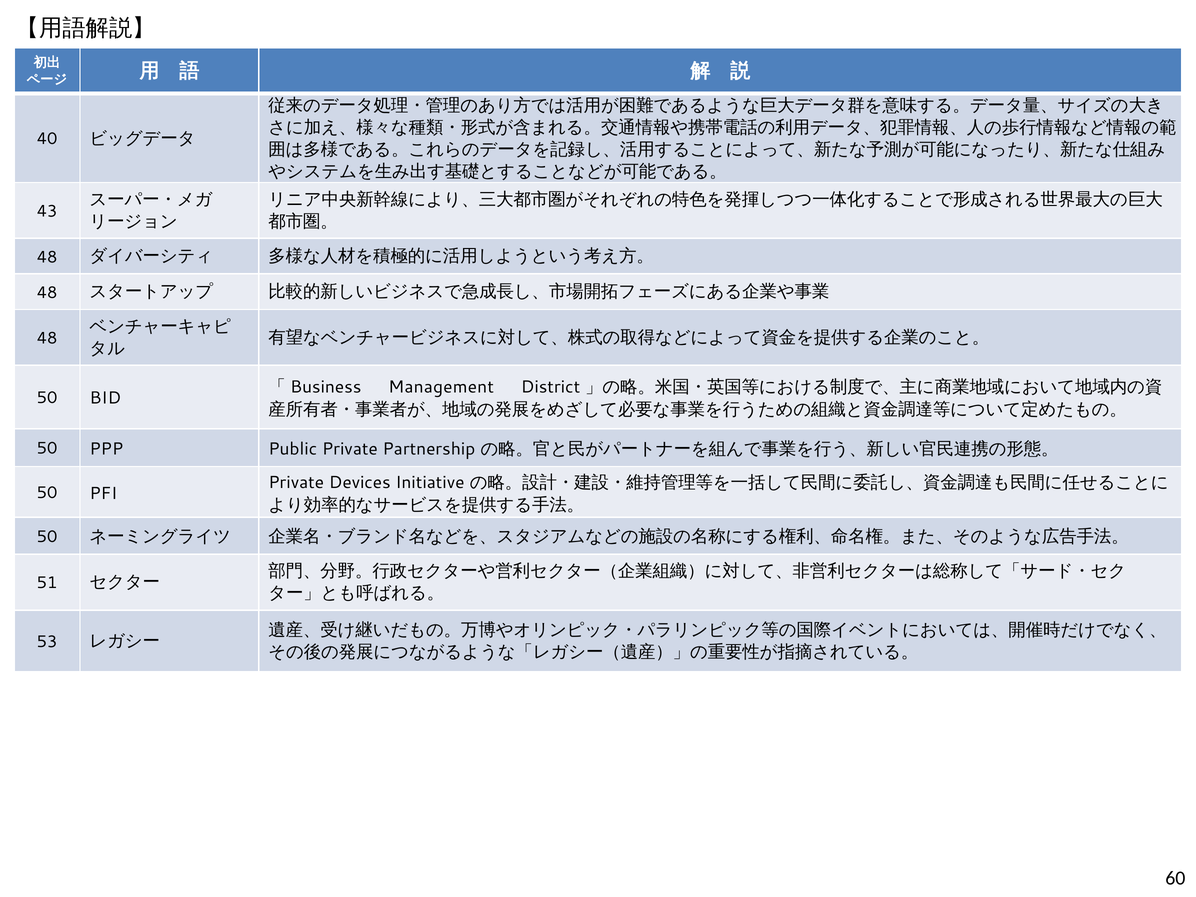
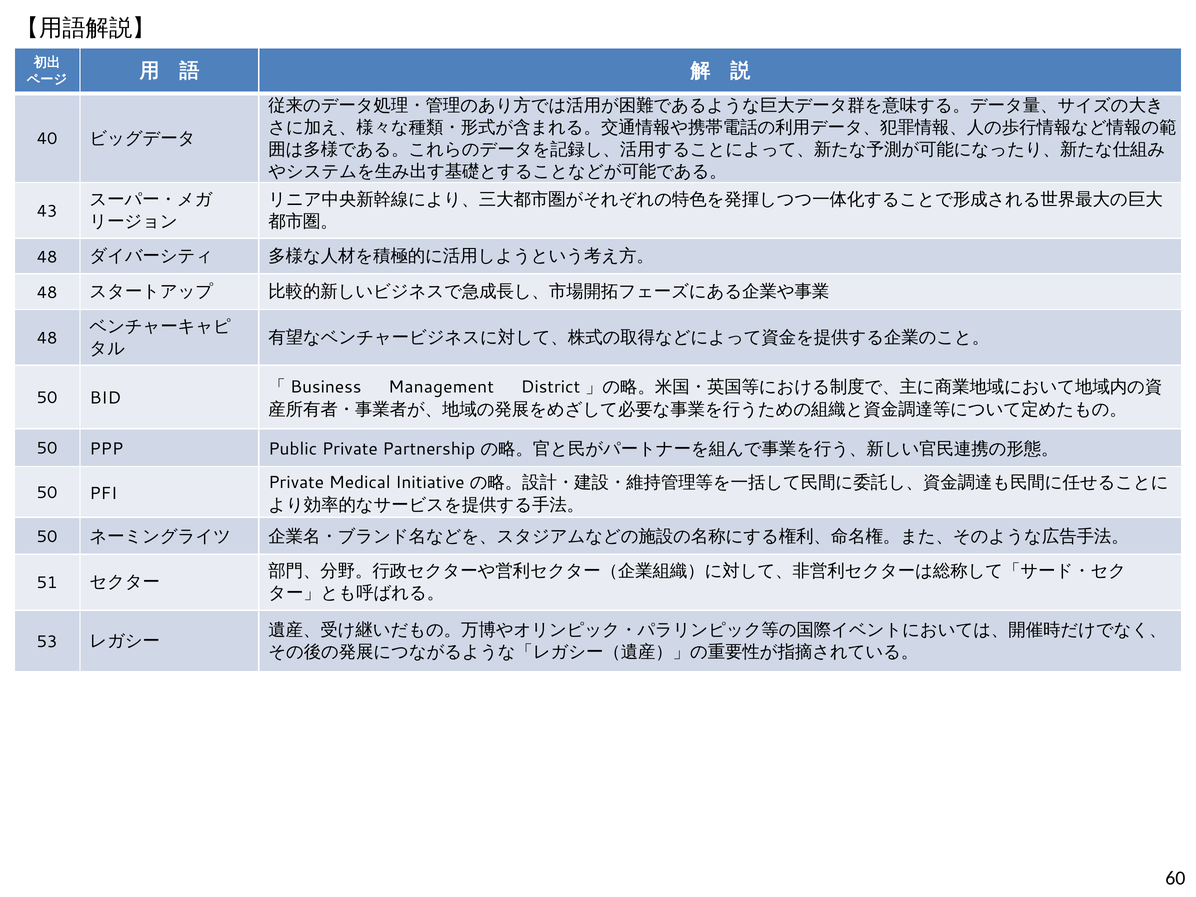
Devices: Devices -> Medical (360, 483)
